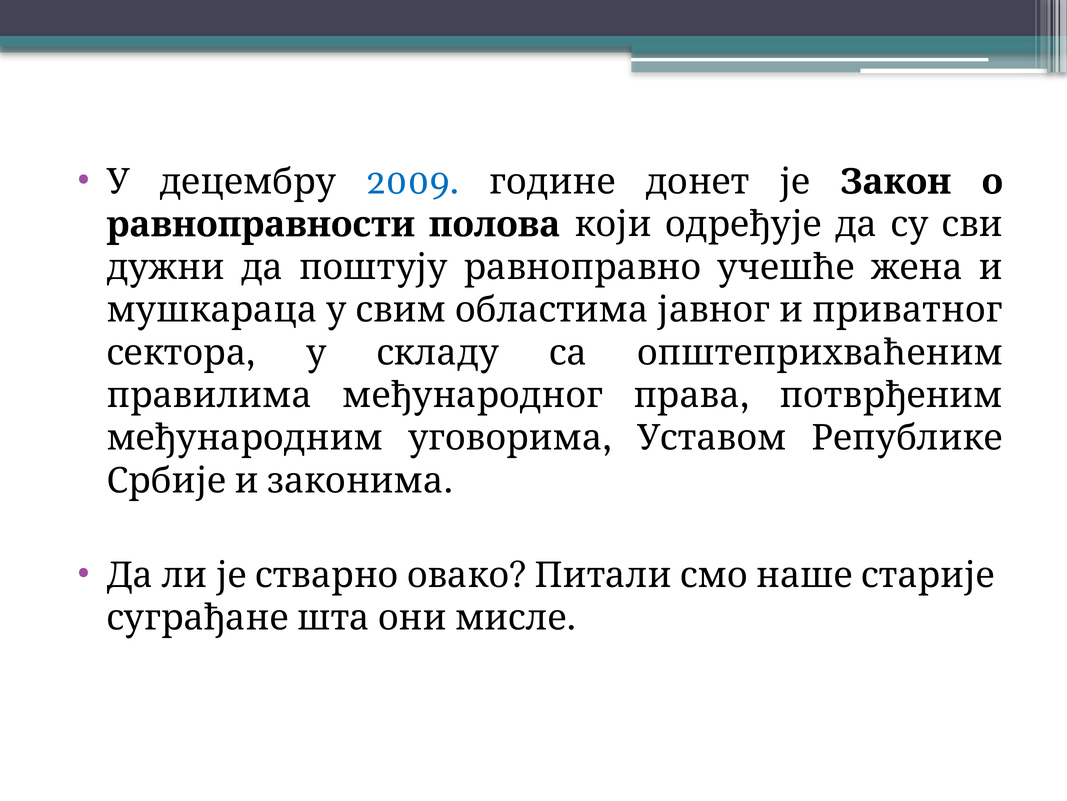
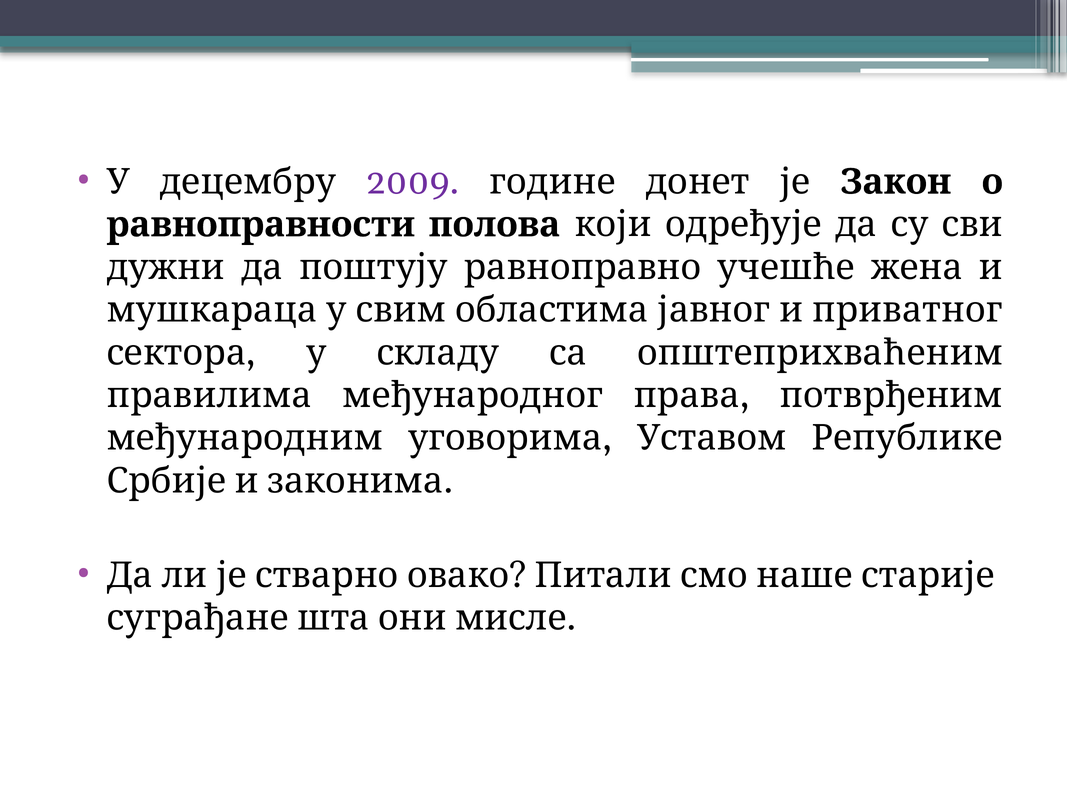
2009 colour: blue -> purple (413, 182)
